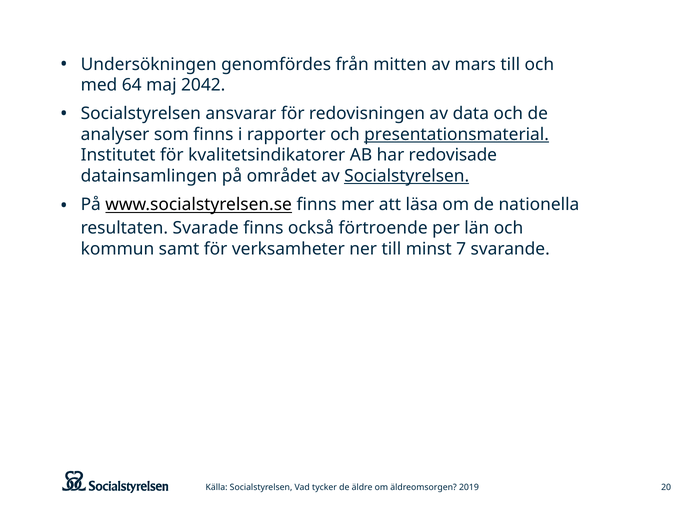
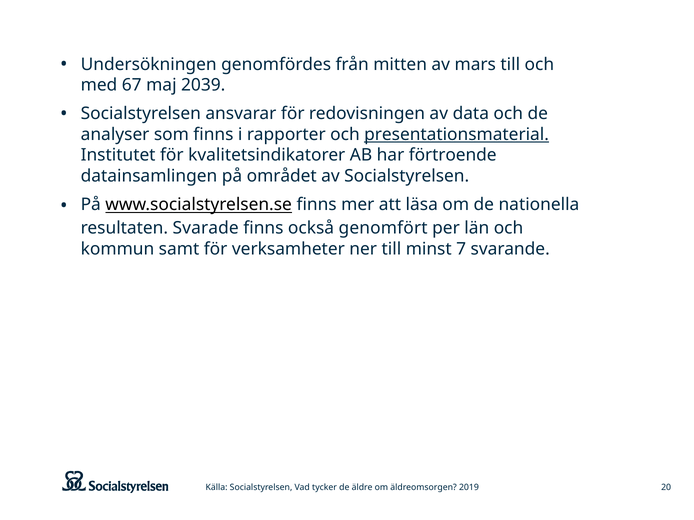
64: 64 -> 67 (132, 85)
2042: 2042 -> 2039 (203, 85)
redovisade: redovisade -> förtroende (453, 155)
Socialstyrelsen underline: present -> none (407, 176)
förtroende: förtroende -> genomfört (383, 228)
